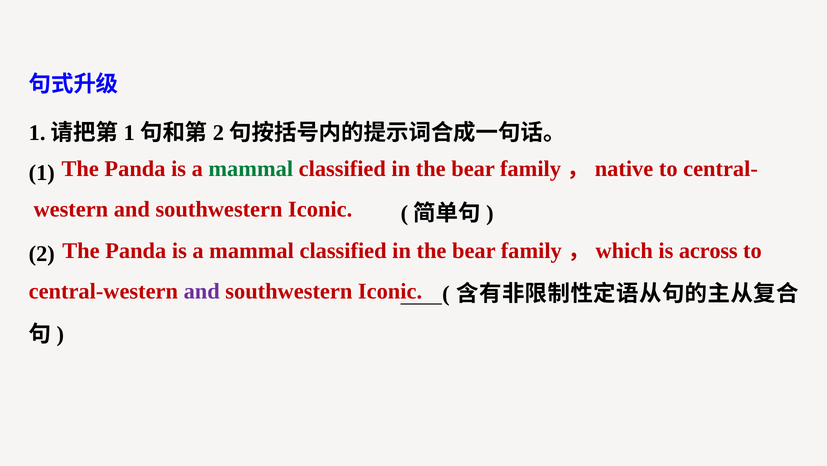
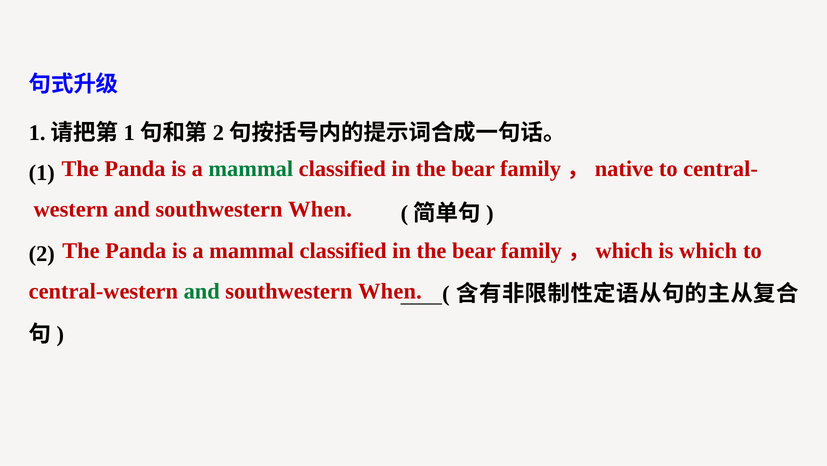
Iconic: Iconic -> When (320, 209)
across: across -> which (708, 250)
and colour: purple -> green (202, 291)
Iconic: Iconic -> When (390, 291)
